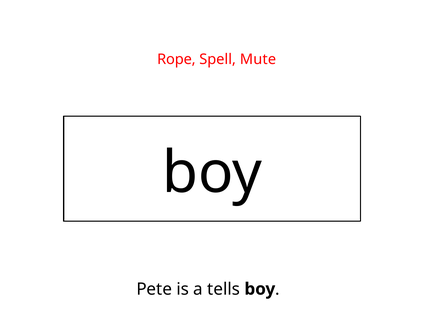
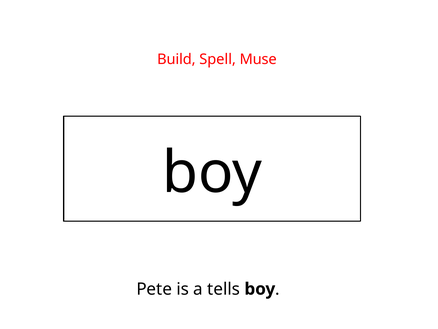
Rope: Rope -> Build (176, 59)
Mute: Mute -> Muse (258, 59)
